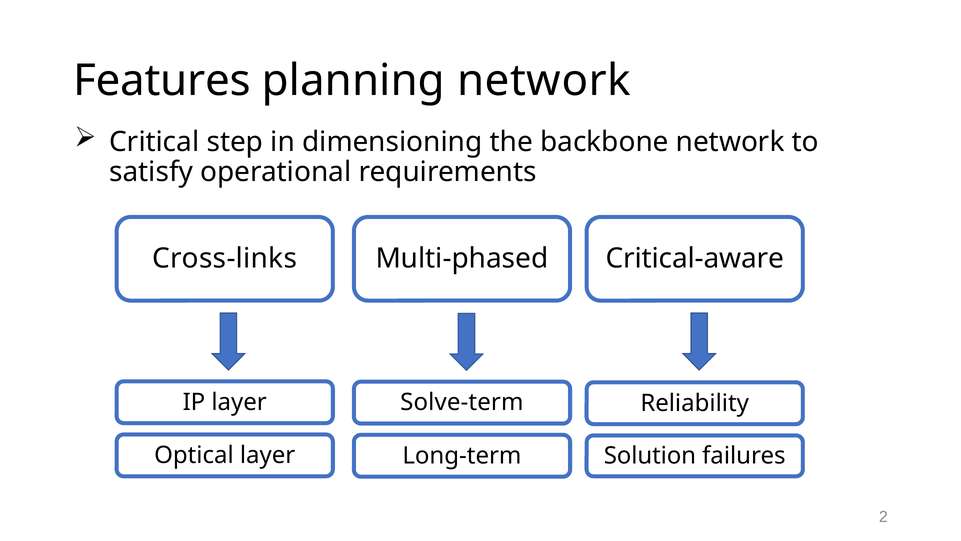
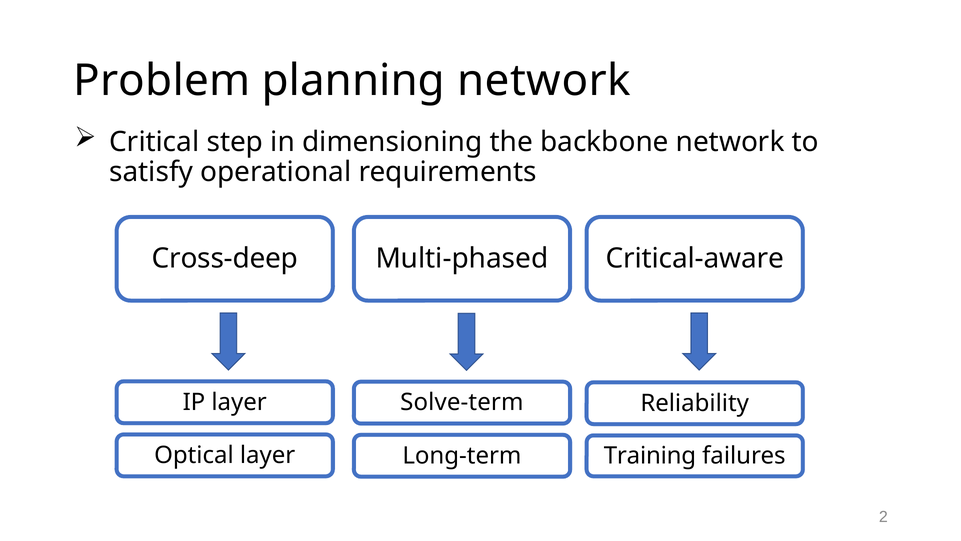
Features: Features -> Problem (162, 81)
Cross-links: Cross-links -> Cross-deep (225, 258)
Solution: Solution -> Training (650, 455)
